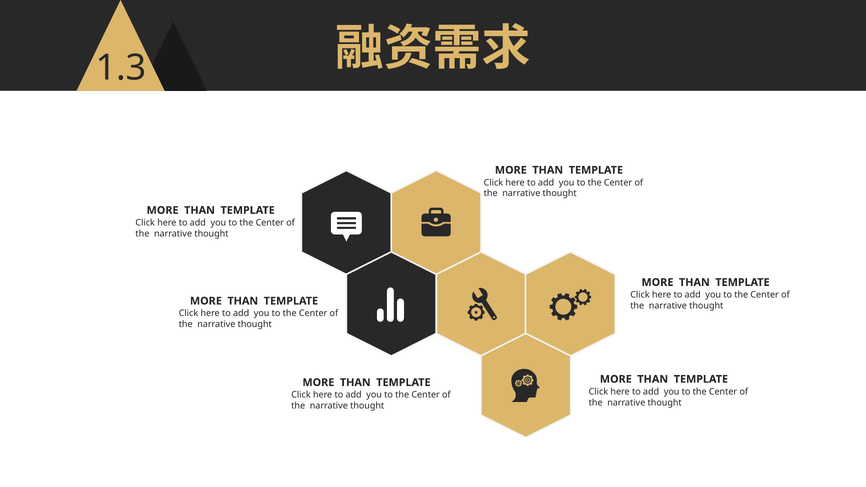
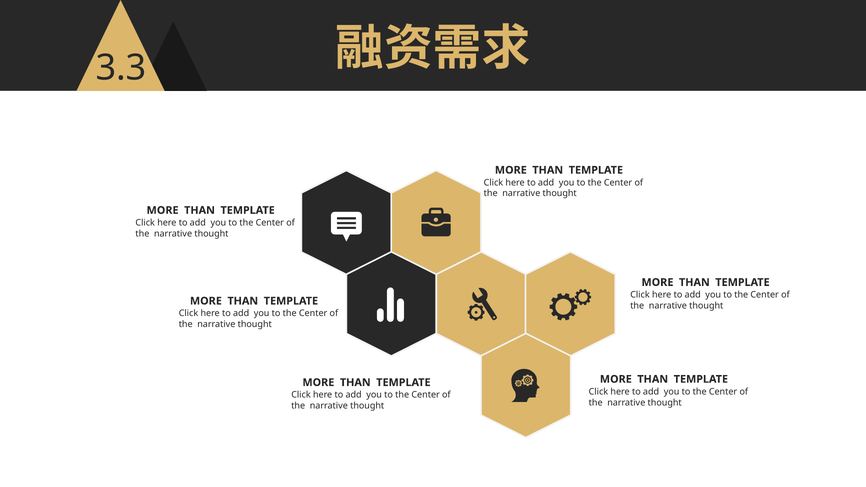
1.3: 1.3 -> 3.3 (121, 68)
